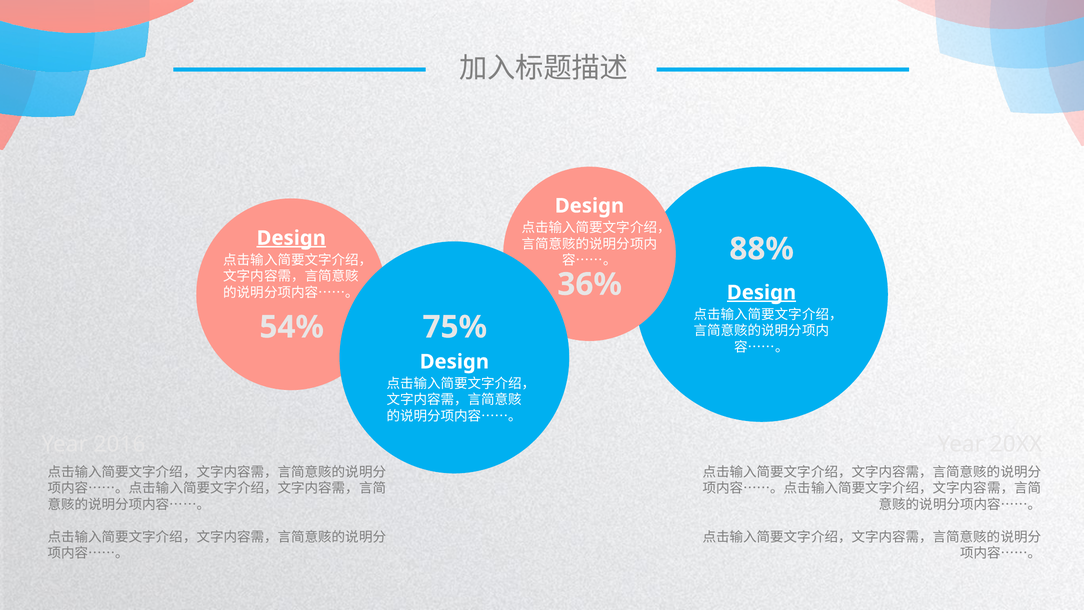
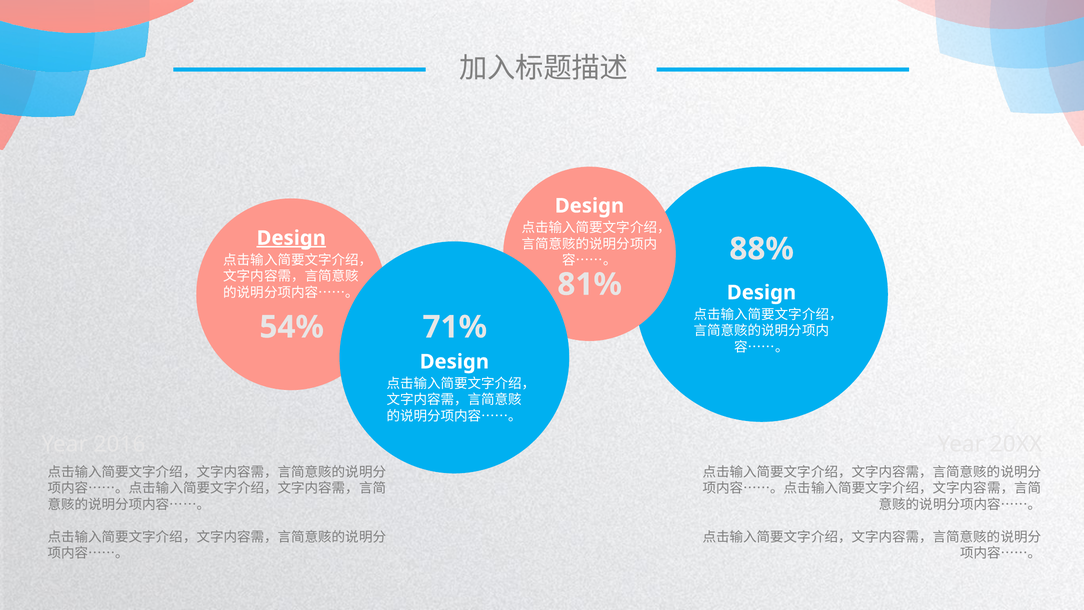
36%: 36% -> 81% (590, 284)
Design underline: present -> none (762, 293)
75%: 75% -> 71% (455, 327)
